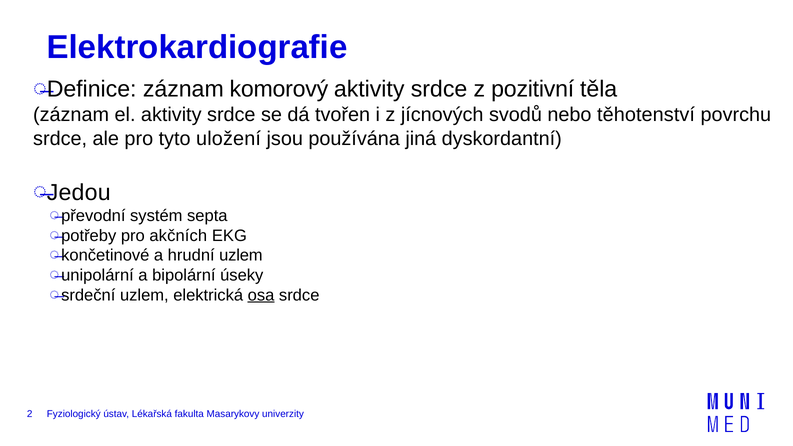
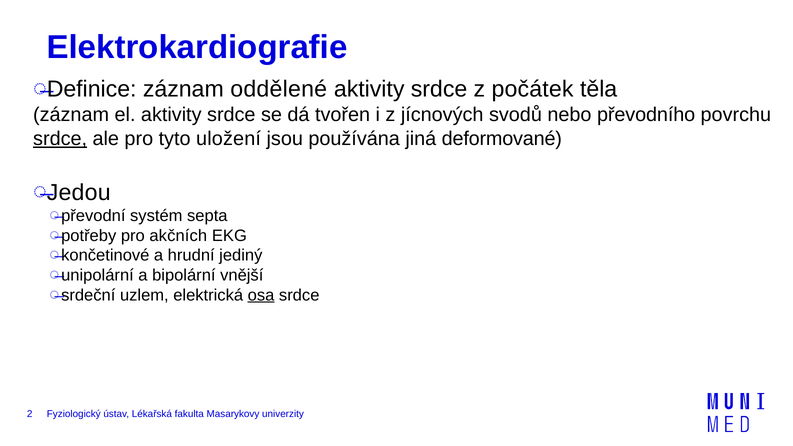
komorový: komorový -> oddělené (279, 89)
pozitivní: pozitivní -> počátek (533, 89)
těhotenství: těhotenství -> převodního (646, 115)
srdce underline: none -> present (60, 139)
dyskordantní: dyskordantní -> deformované (502, 139)
hrudní uzlem: uzlem -> jediný (241, 255)
úseky: úseky -> vnější (242, 275)
